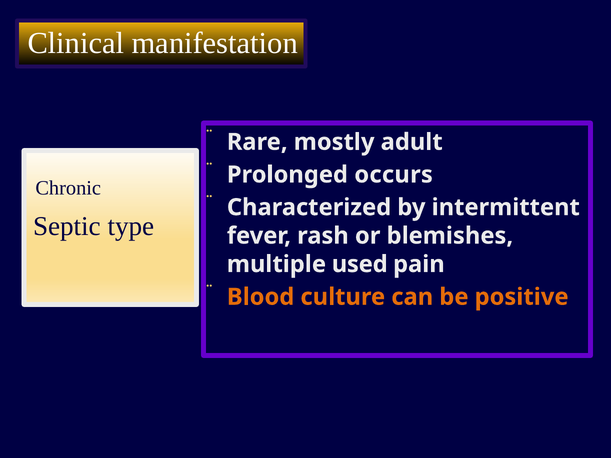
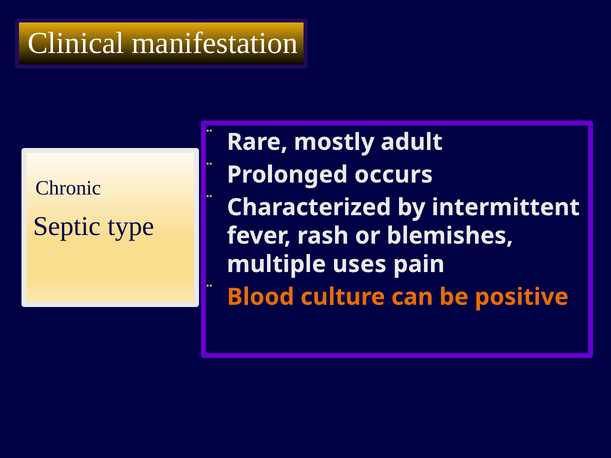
used: used -> uses (359, 264)
